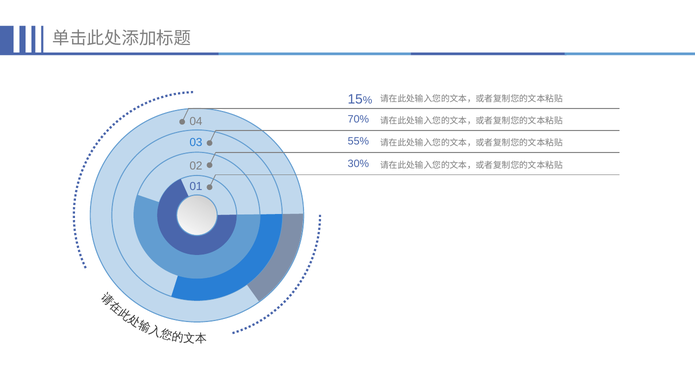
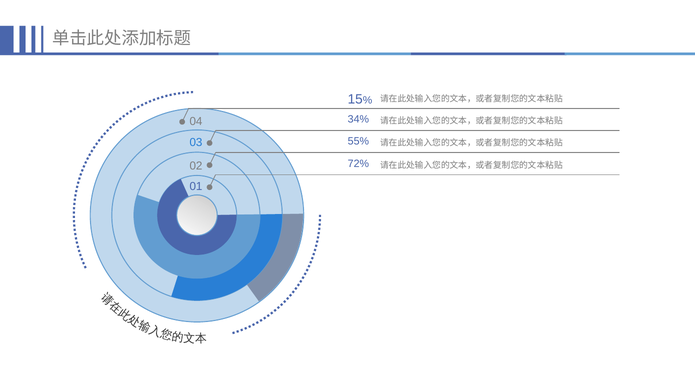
70%: 70% -> 34% (358, 119)
30%: 30% -> 72% (358, 163)
